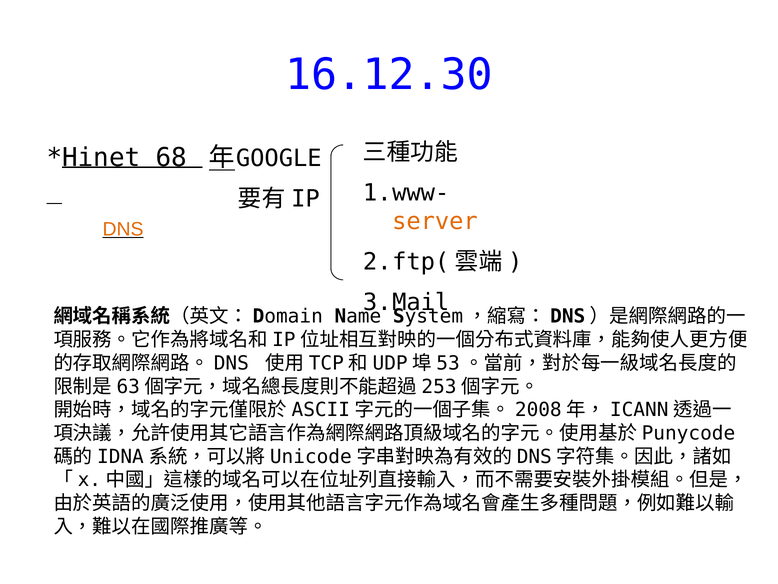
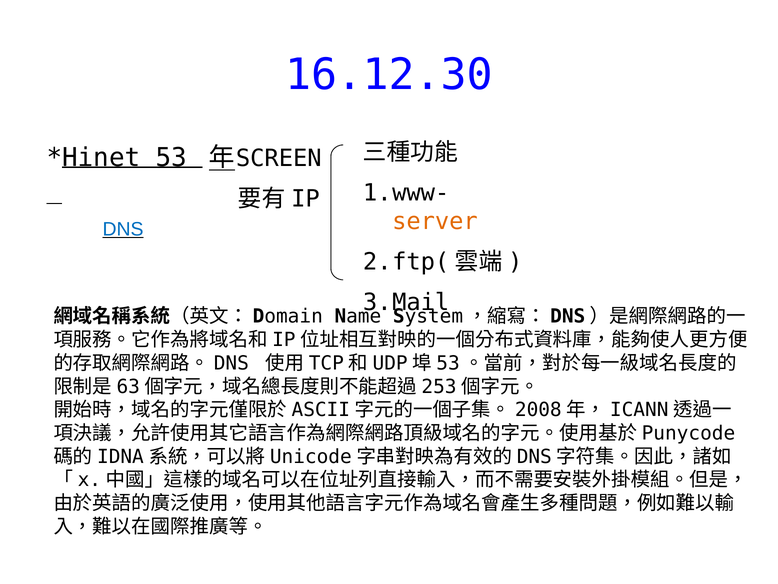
68: 68 -> 53 (171, 157)
GOOGLE: GOOGLE -> SCREEN (279, 158)
DNS colour: orange -> blue (123, 229)
